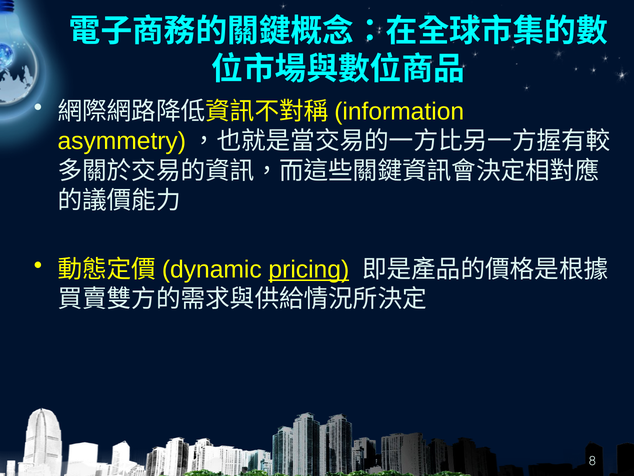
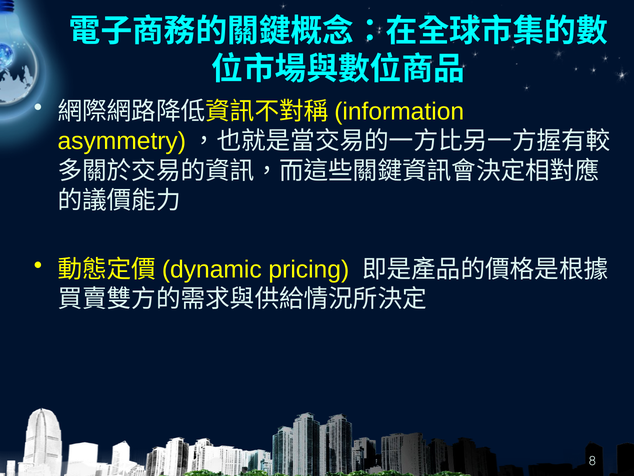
pricing underline: present -> none (309, 269)
